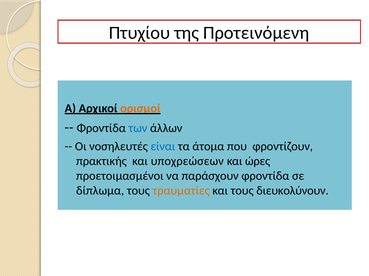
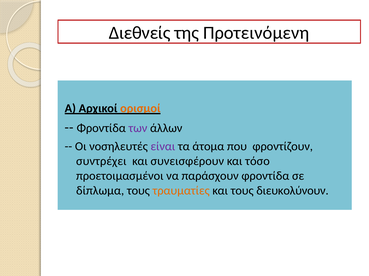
Πτυχίου: Πτυχίου -> Διεθνείς (140, 33)
των colour: blue -> purple (138, 129)
είναι colour: blue -> purple (163, 147)
πρακτικής: πρακτικής -> συντρέχει (101, 162)
υποχρεώσεων: υποχρεώσεων -> συνεισφέρουν (187, 162)
ώρες: ώρες -> τόσο (257, 162)
